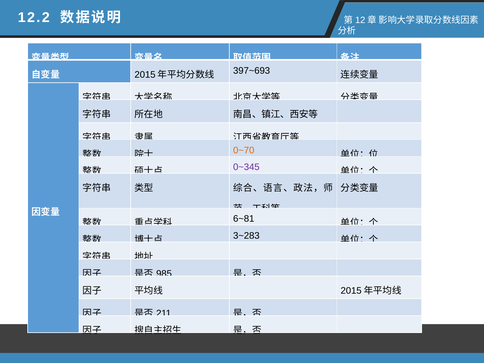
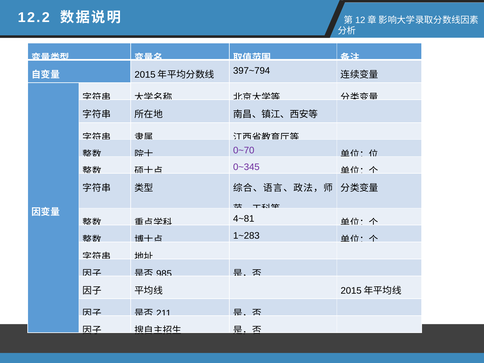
397~693: 397~693 -> 397~794 (252, 71)
0~70 colour: orange -> purple (244, 150)
6~81: 6~81 -> 4~81 (244, 219)
3~283: 3~283 -> 1~283 (246, 236)
